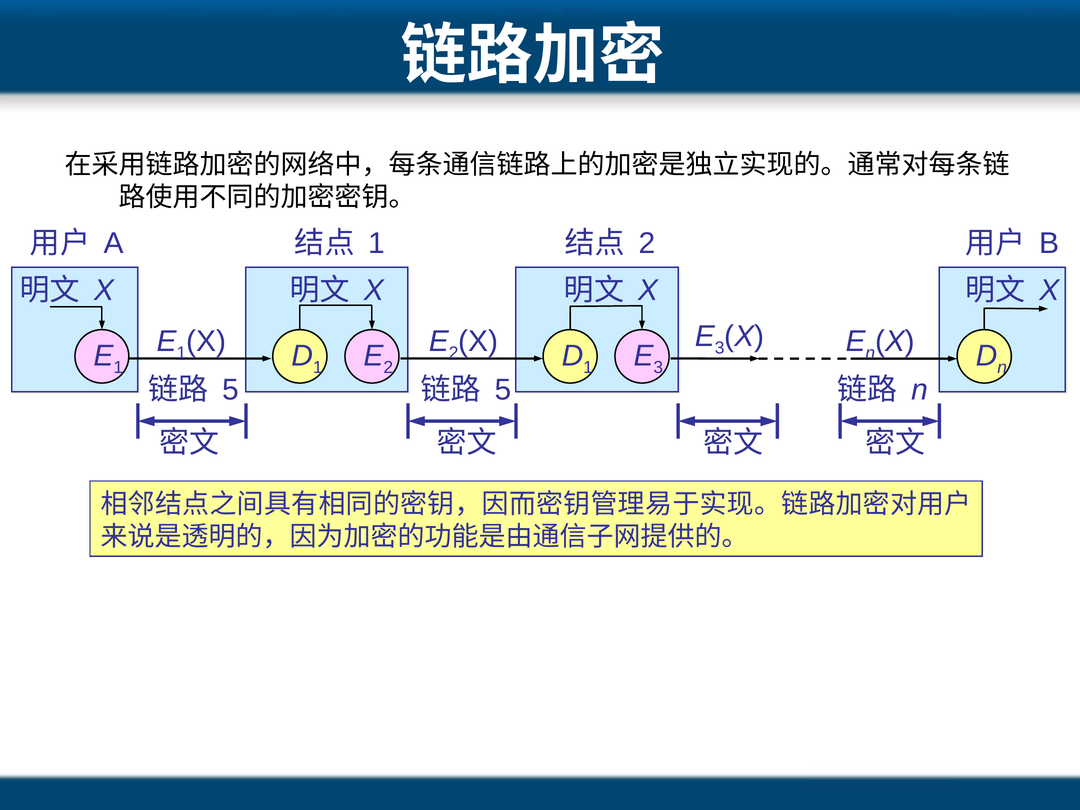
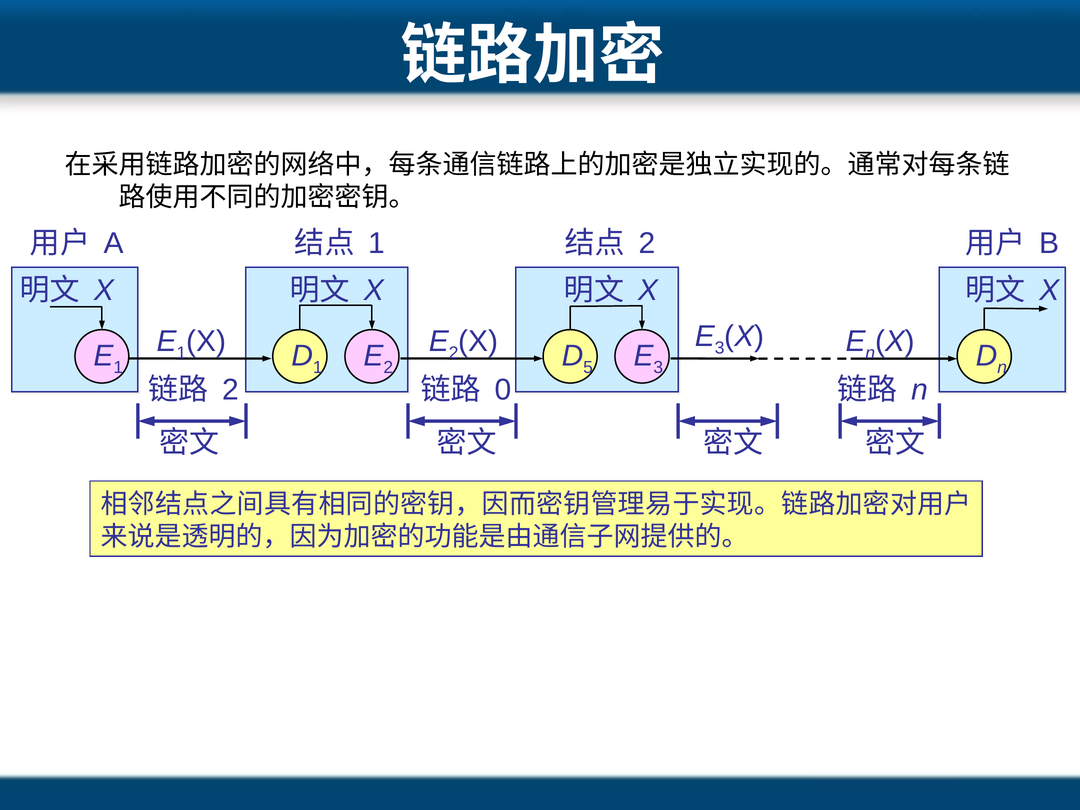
1: 1 -> 5 (588, 368)
5: 5 -> 2 (231, 390)
5: 5 -> 0 (503, 390)
